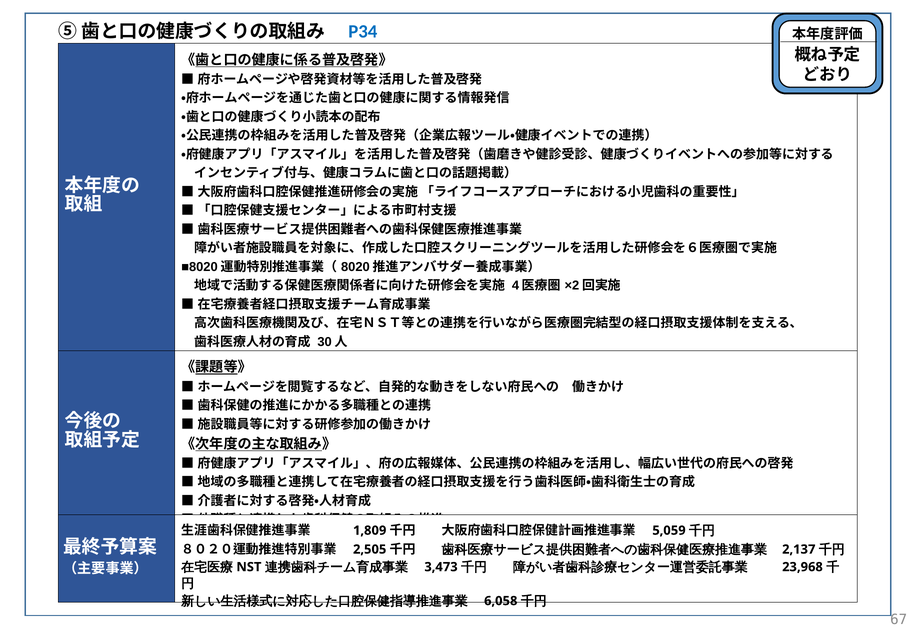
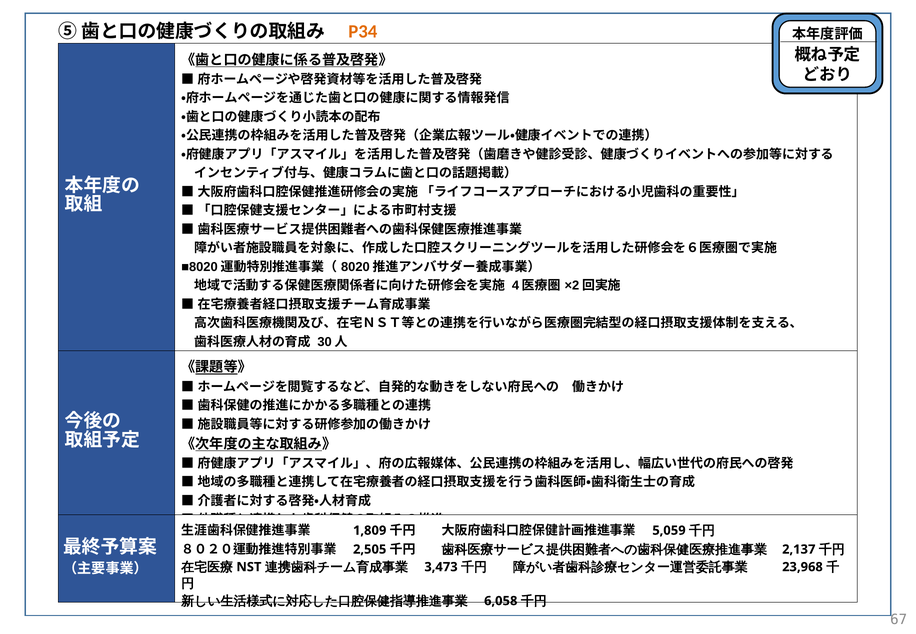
P34 colour: blue -> orange (363, 32)
